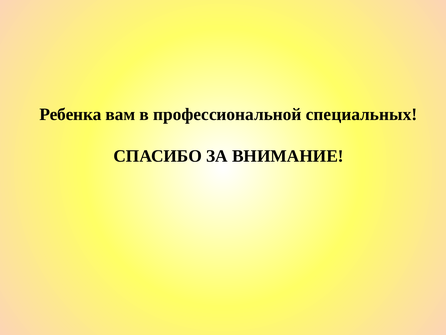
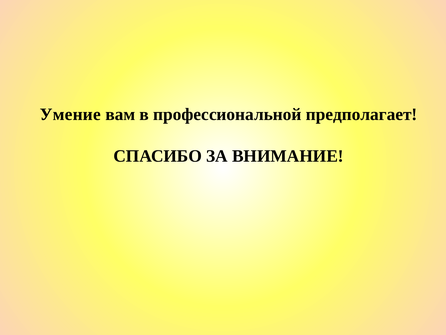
Ребенка: Ребенка -> Умение (70, 114)
специальных: специальных -> предполагает (362, 114)
